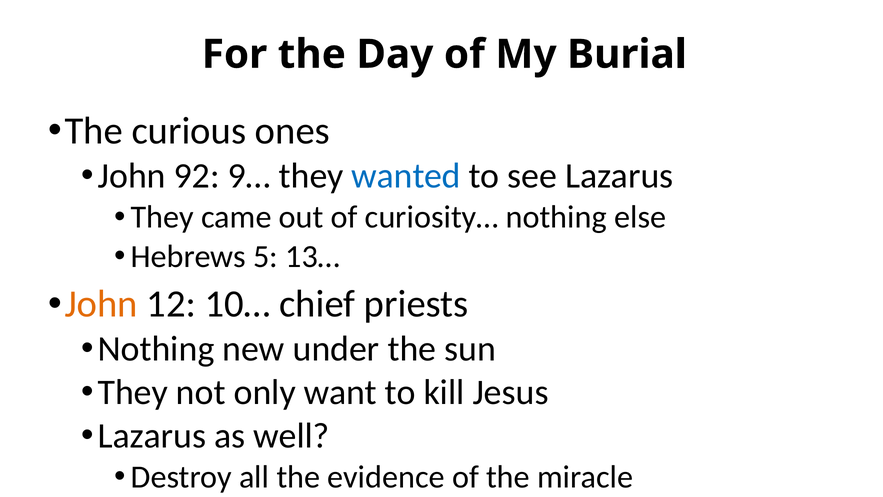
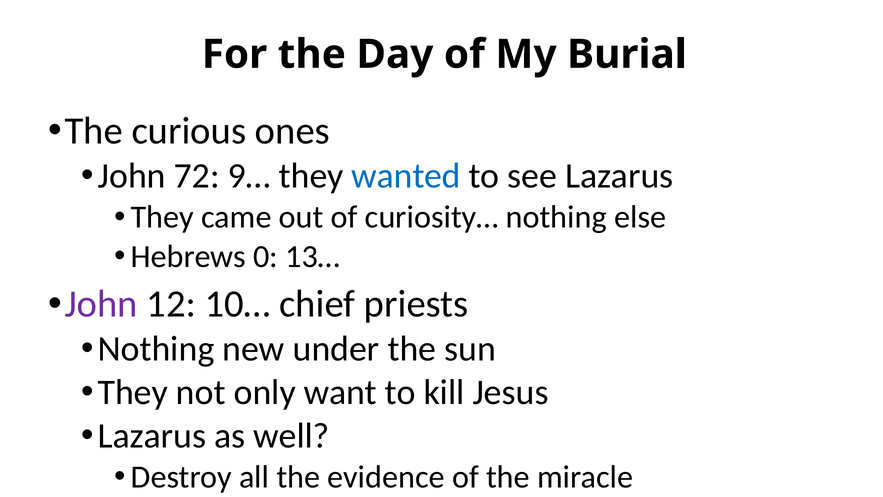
92: 92 -> 72 (197, 176)
5: 5 -> 0 (266, 256)
John colour: orange -> purple (101, 304)
